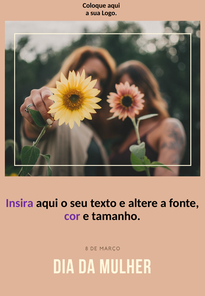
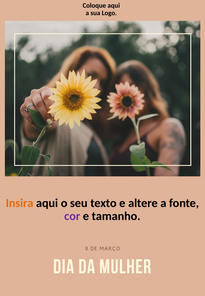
Insira colour: purple -> orange (20, 203)
